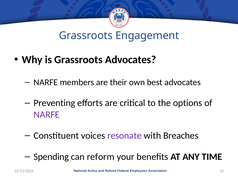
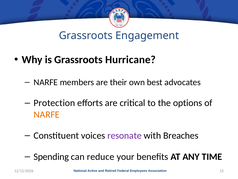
Grassroots Advocates: Advocates -> Hurricane (130, 60)
Preventing: Preventing -> Protection (54, 103)
NARFE colour: purple -> orange (47, 114)
reform: reform -> reduce (101, 156)
